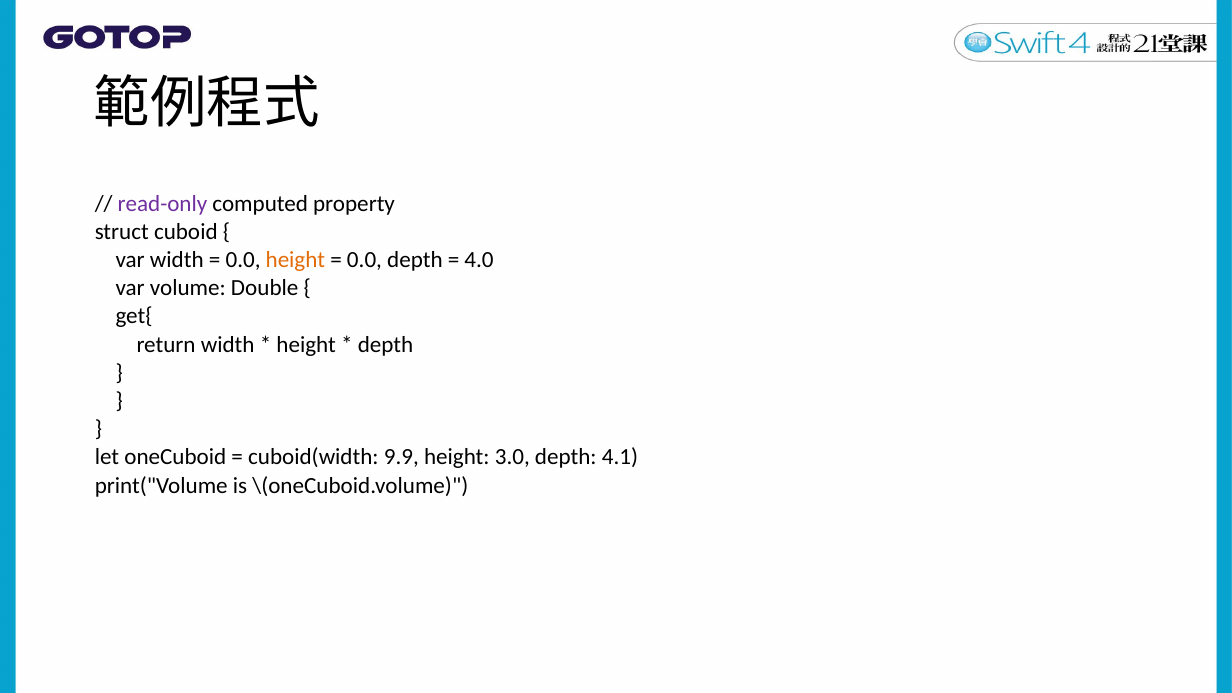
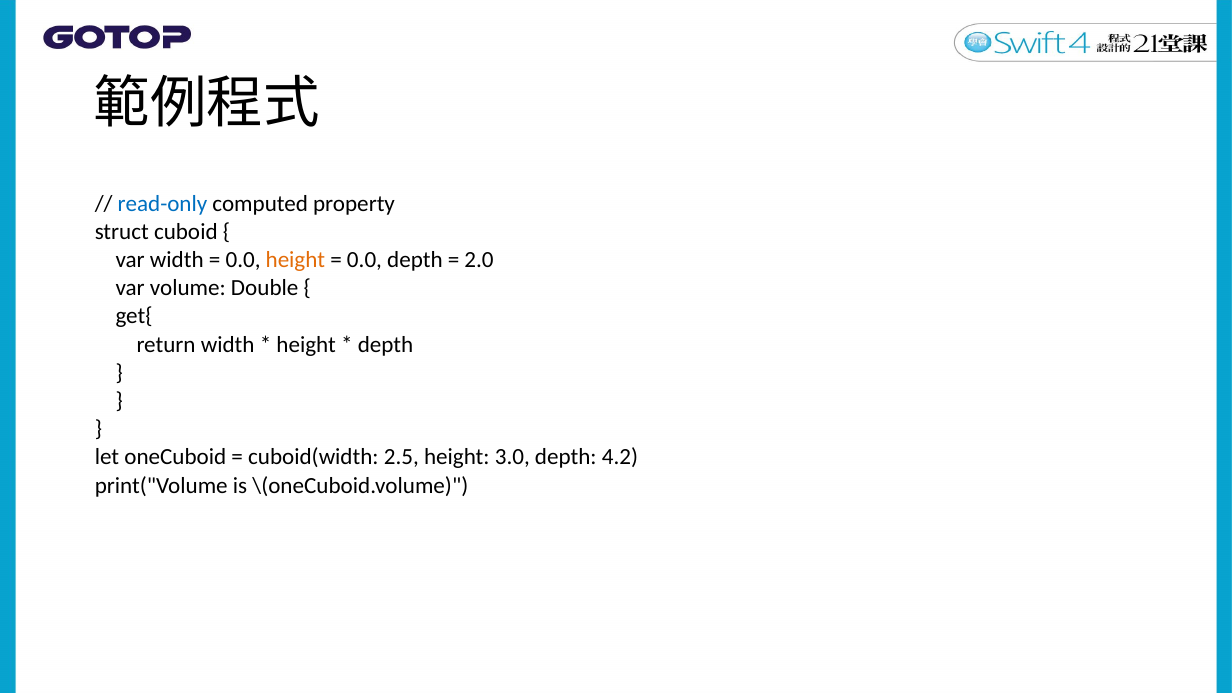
read-only colour: purple -> blue (162, 203)
4.0: 4.0 -> 2.0 (479, 260)
9.9: 9.9 -> 2.5 (401, 457)
4.1: 4.1 -> 4.2 (620, 457)
